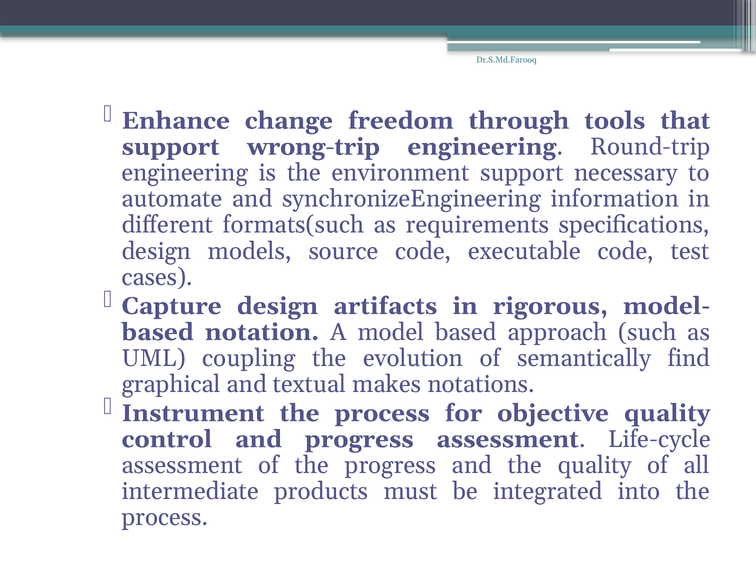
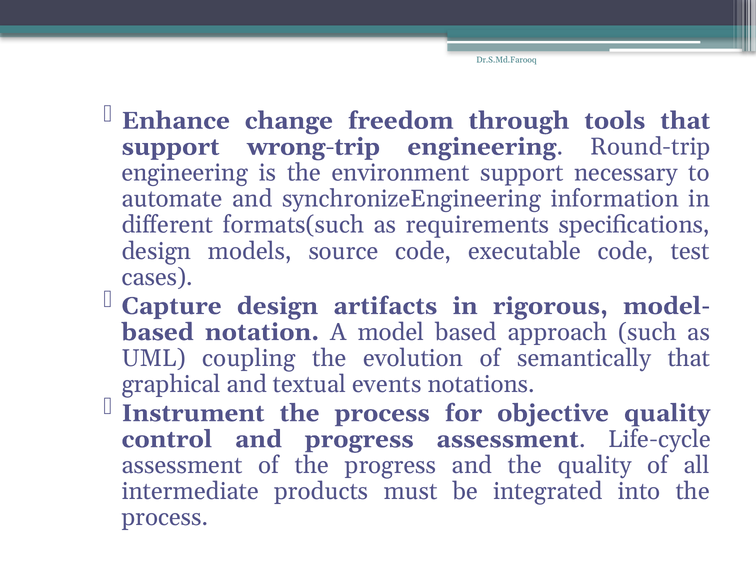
semantically find: find -> that (689, 358)
makes: makes -> events (387, 384)
